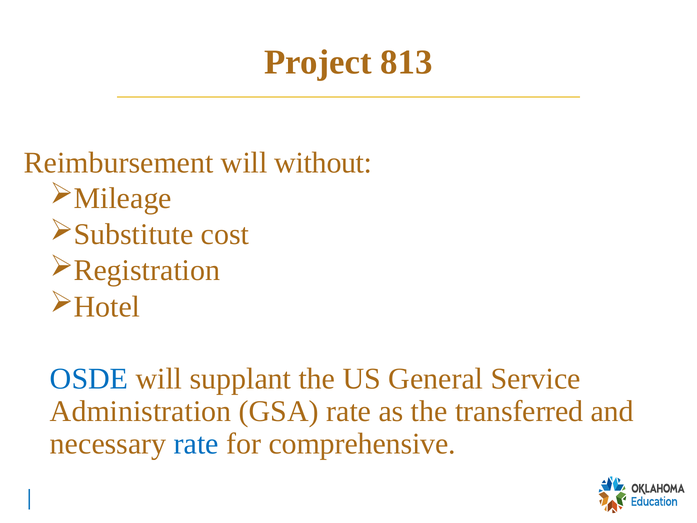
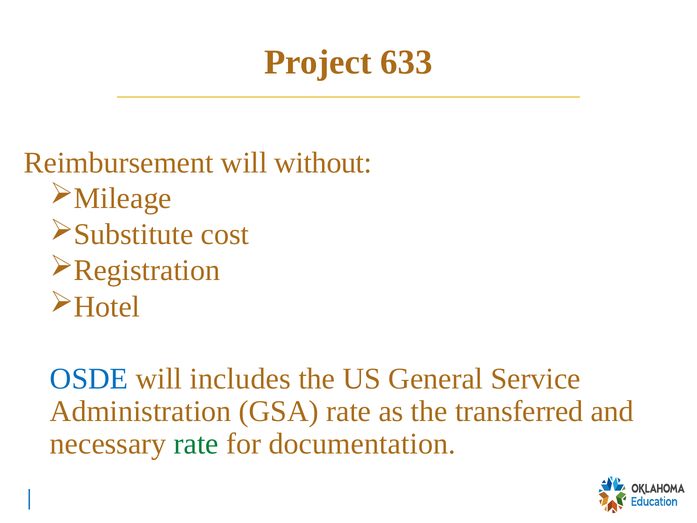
813: 813 -> 633 (407, 62)
supplant: supplant -> includes (240, 379)
rate colour: blue -> green (196, 443)
comprehensive: comprehensive -> documentation (362, 443)
